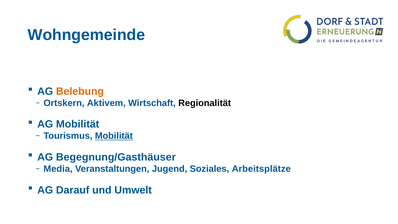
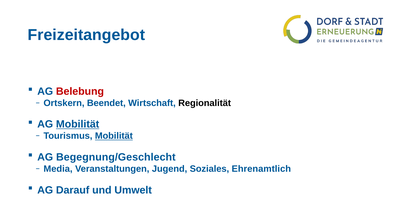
Wohngemeinde: Wohngemeinde -> Freizeitangebot (86, 35)
Belebung colour: orange -> red (80, 91)
Aktivem: Aktivem -> Beendet (106, 103)
Mobilität underline: none -> present (78, 124)
Begegnung/Gasthäuser: Begegnung/Gasthäuser -> Begegnung/Geschlecht (116, 157)
Arbeitsplätze: Arbeitsplätze -> Ehrenamtlich (261, 169)
